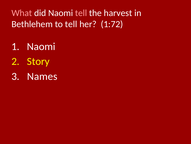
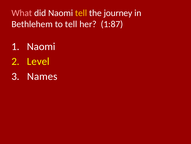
tell colour: pink -> yellow (81, 13)
harvest: harvest -> journey (118, 13)
1:72: 1:72 -> 1:87 (112, 24)
Story: Story -> Level (38, 61)
